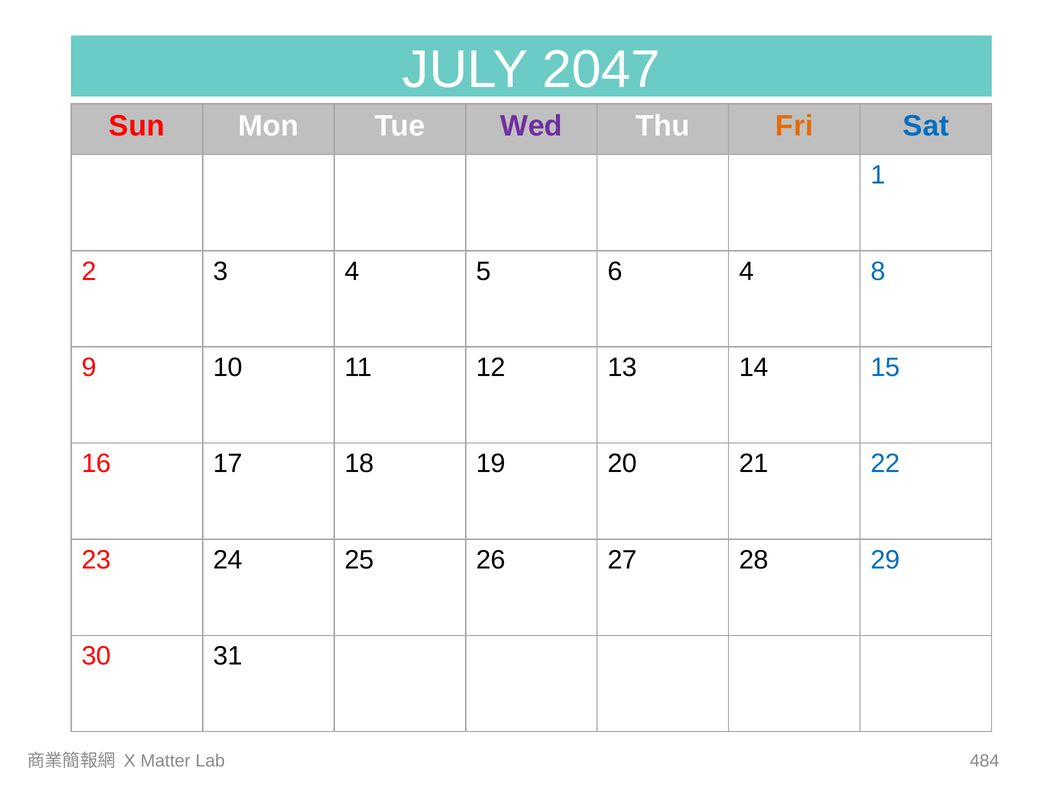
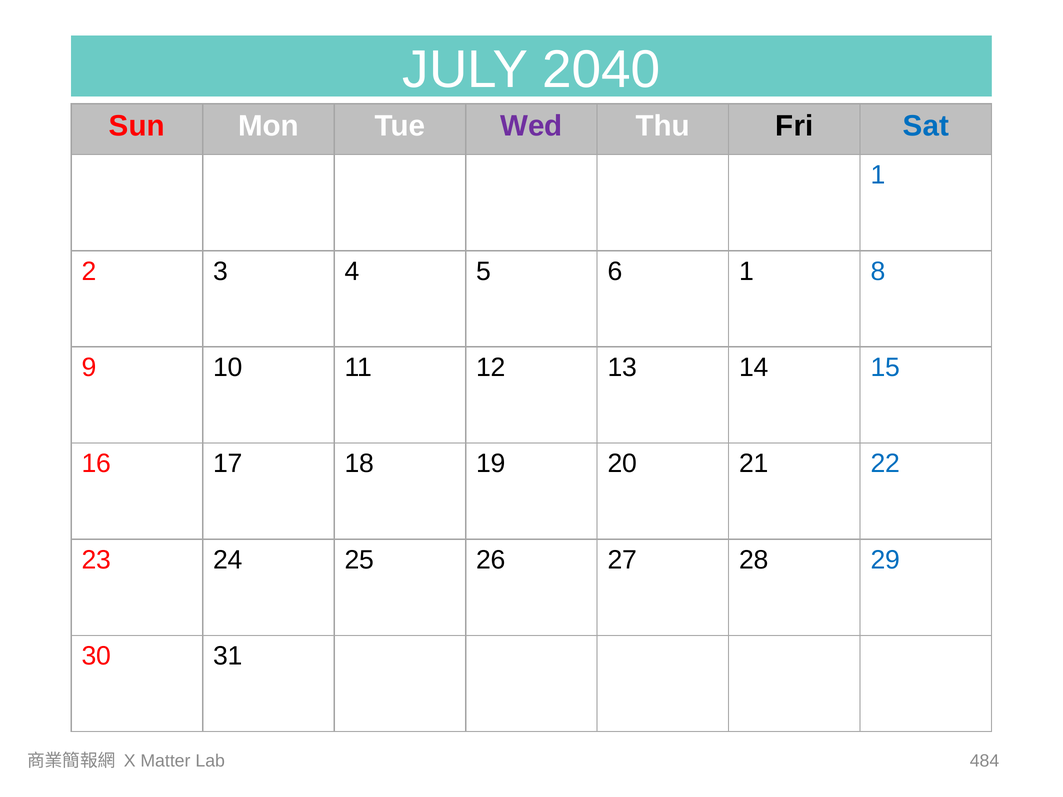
2047: 2047 -> 2040 (601, 70)
Fri colour: orange -> black (794, 126)
6 4: 4 -> 1 (747, 271)
